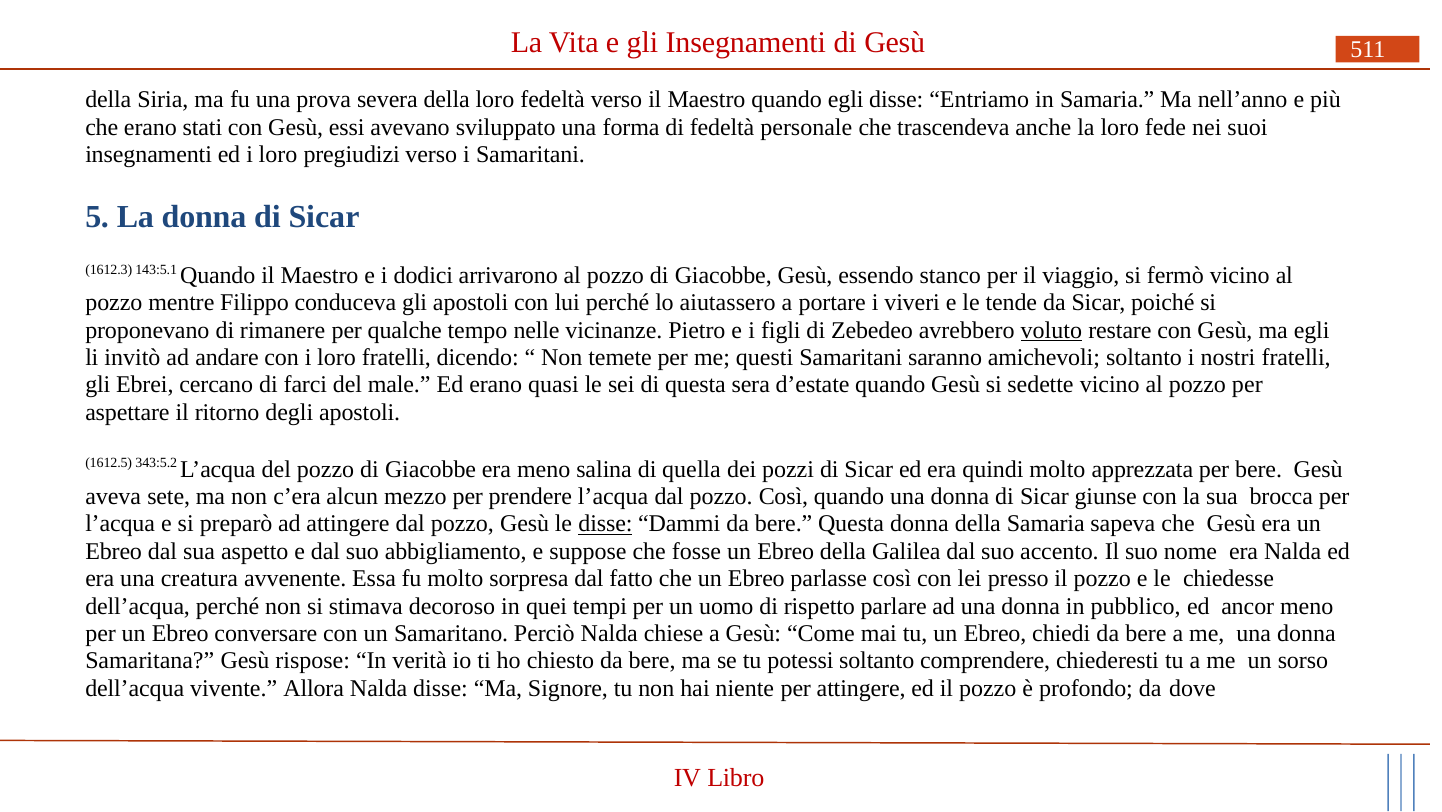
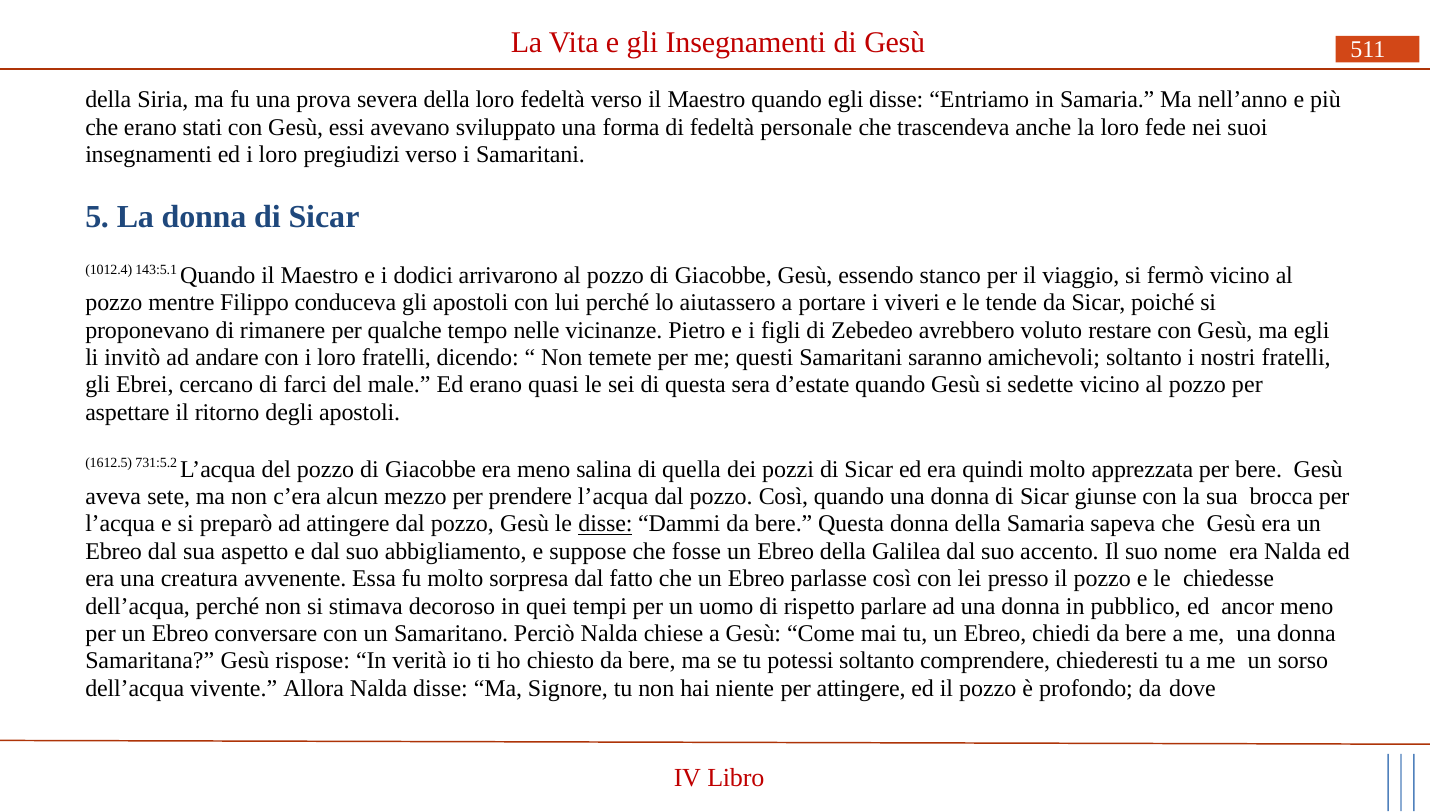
1612.3: 1612.3 -> 1012.4 (109, 269)
voluto underline: present -> none (1051, 330)
343:5.2: 343:5.2 -> 731:5.2 (156, 463)
